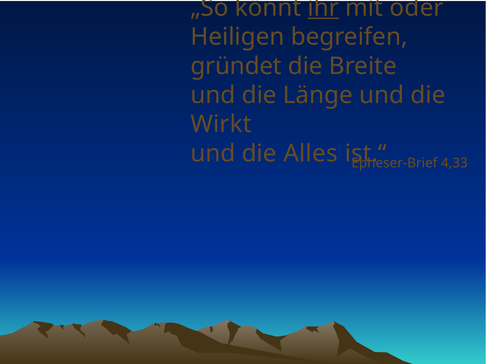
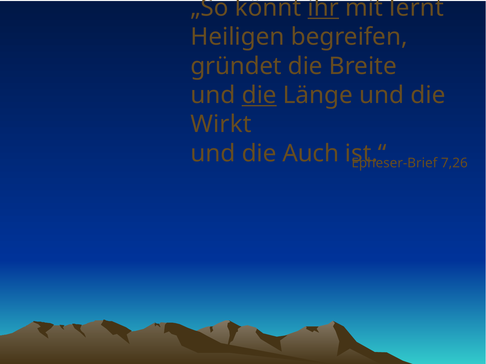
oder: oder -> lernt (417, 8)
die underline: none -> present (259, 95)
Alles: Alles -> Auch (311, 154)
4,33: 4,33 -> 7,26 (454, 163)
